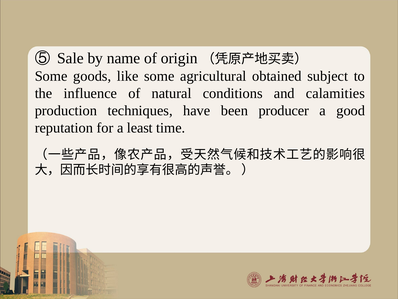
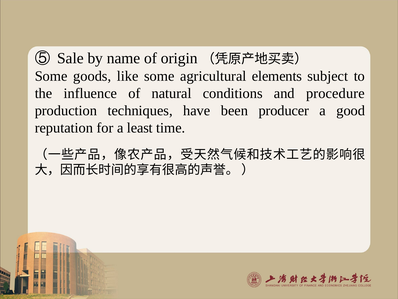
obtained: obtained -> elements (277, 76)
calamities: calamities -> procedure (335, 93)
